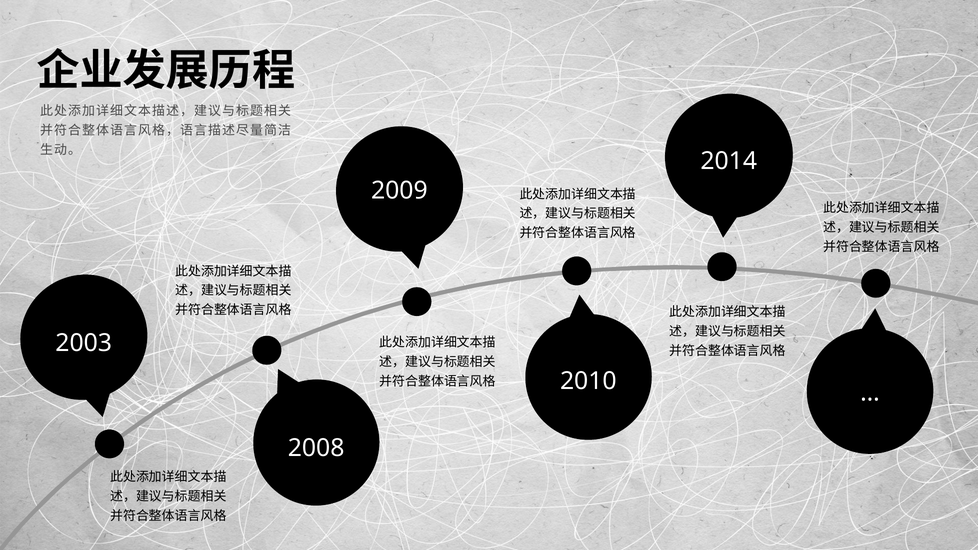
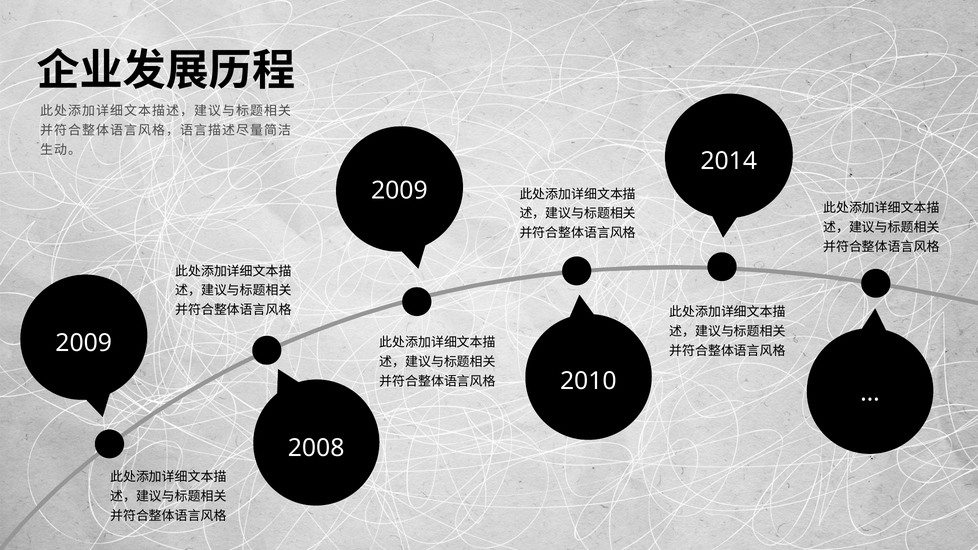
2003: 2003 -> 2009 (84, 343)
